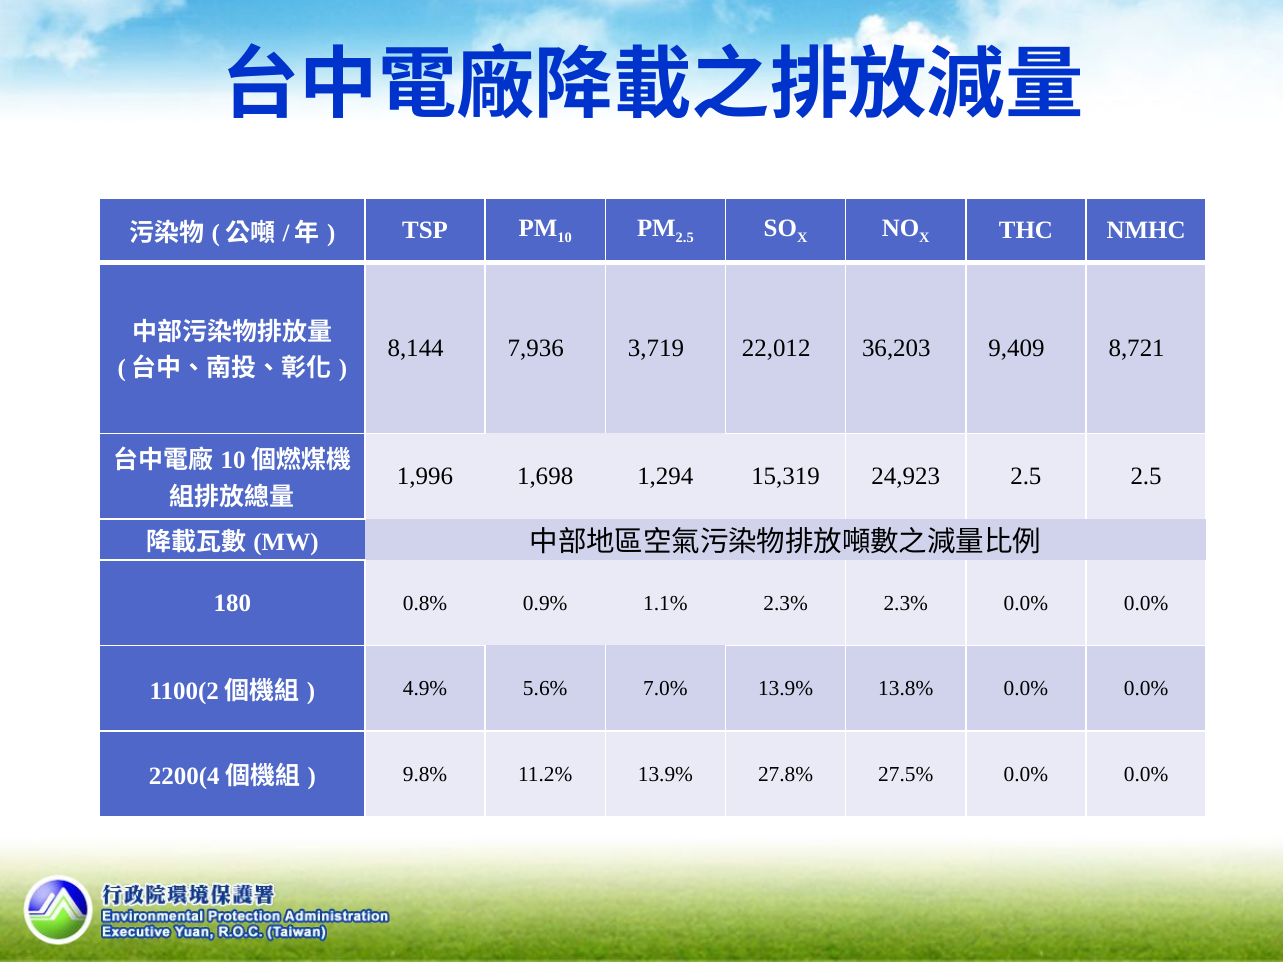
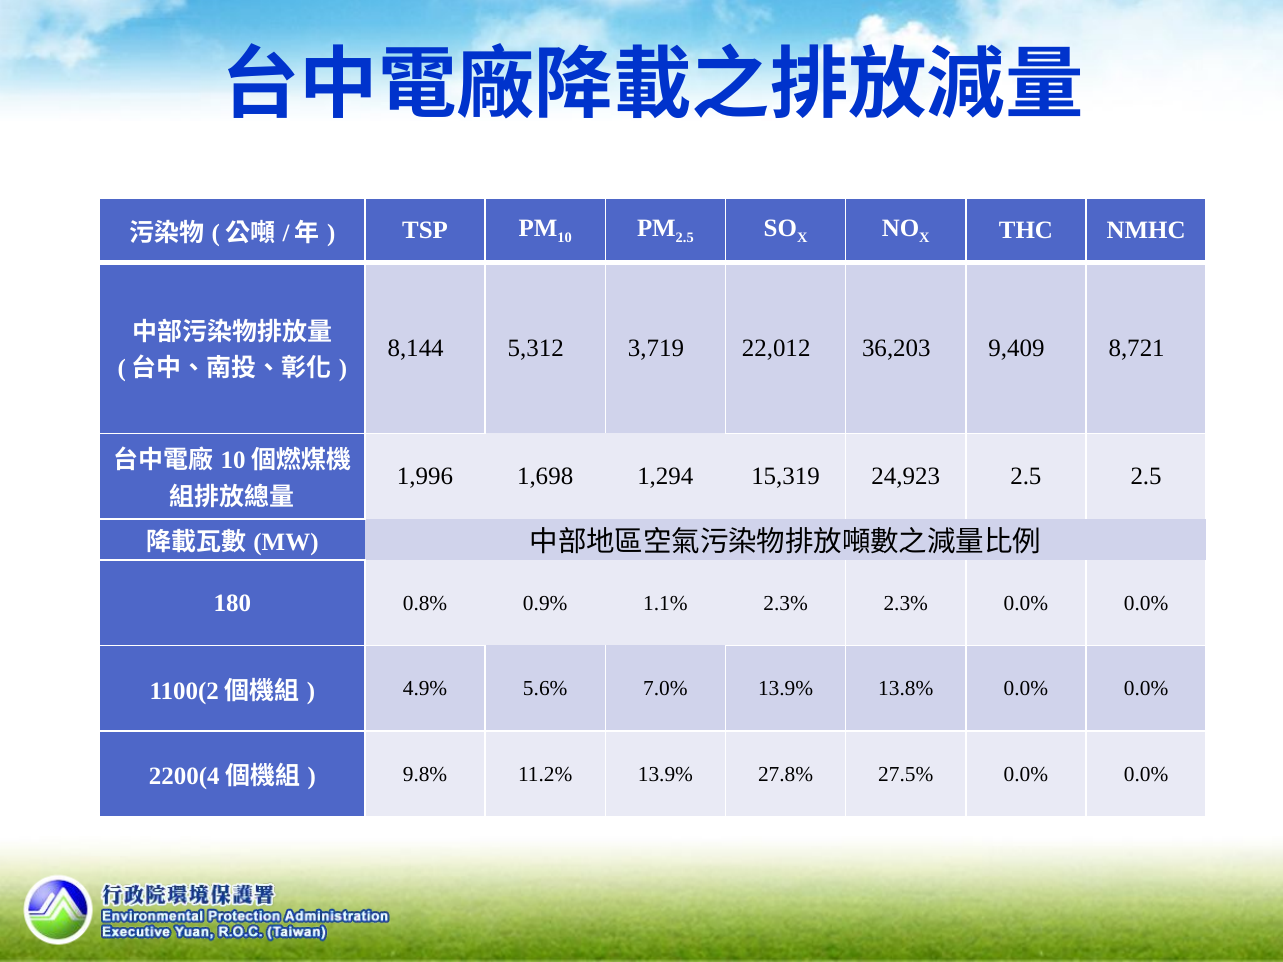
7,936: 7,936 -> 5,312 (536, 349)
